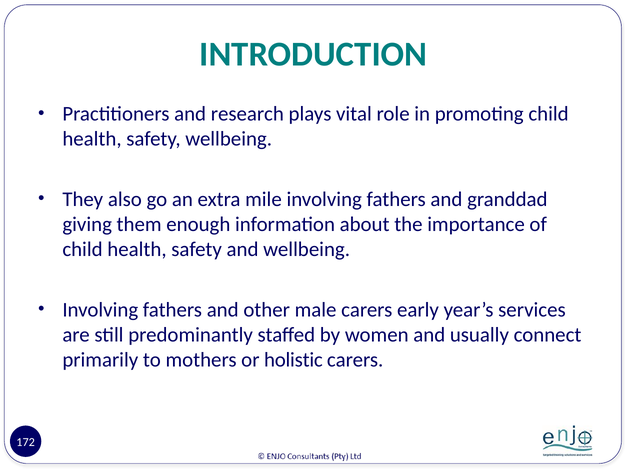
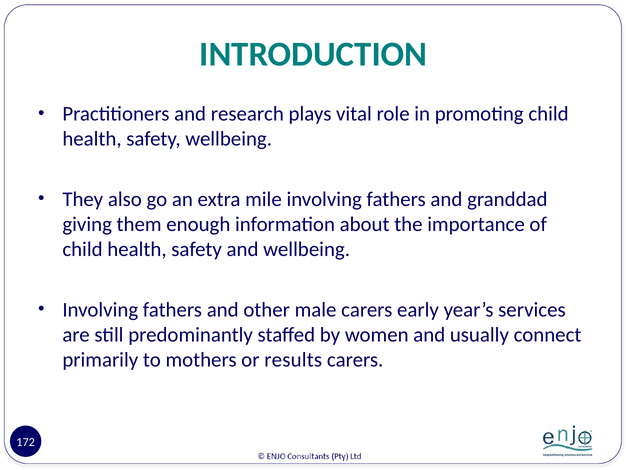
holistic: holistic -> results (293, 359)
